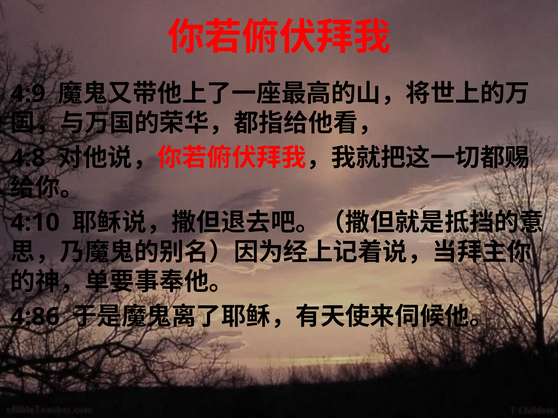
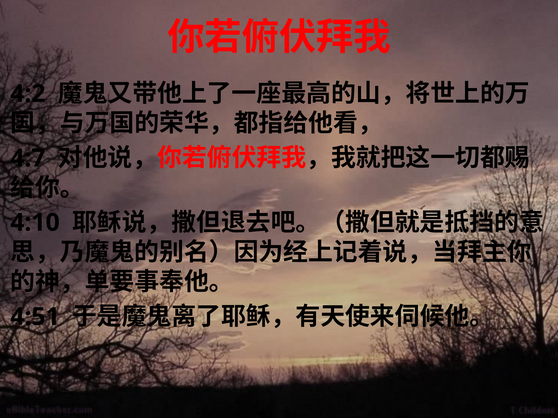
4:9: 4:9 -> 4:2 (28, 94)
4:8: 4:8 -> 4:7 (28, 158)
4:86: 4:86 -> 4:51 (35, 317)
